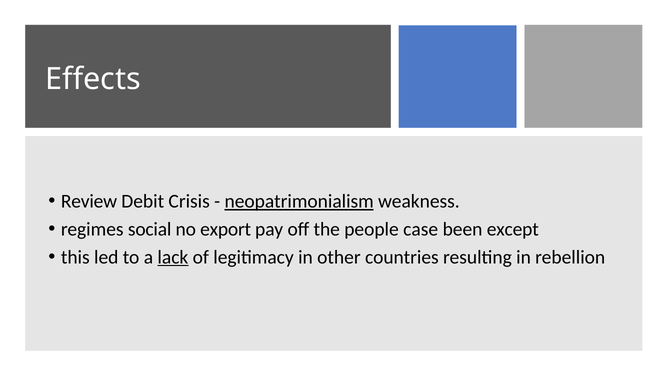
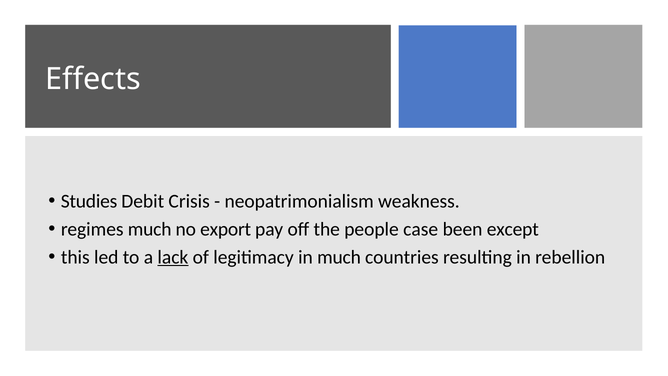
Review: Review -> Studies (89, 201)
neopatrimonialism underline: present -> none (299, 201)
regimes social: social -> much (150, 229)
in other: other -> much (339, 257)
